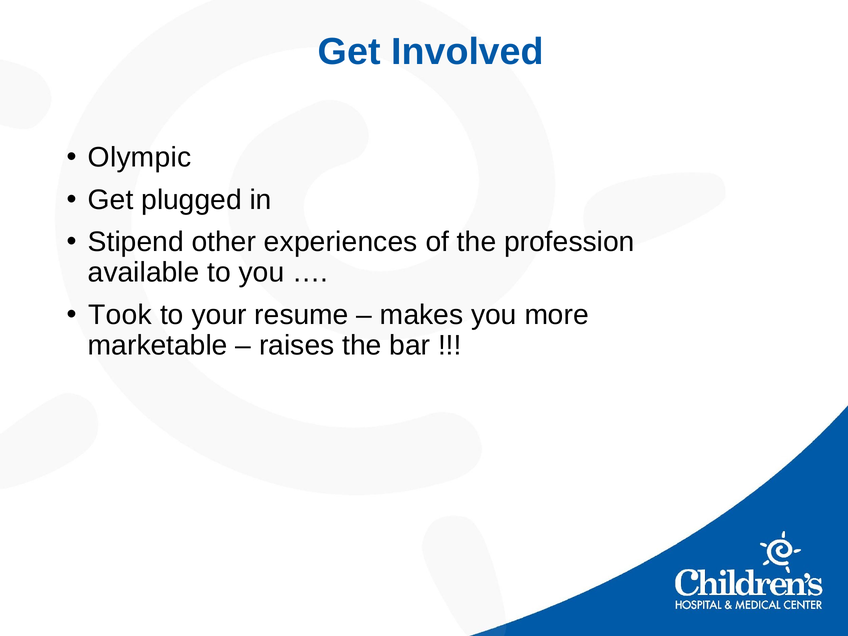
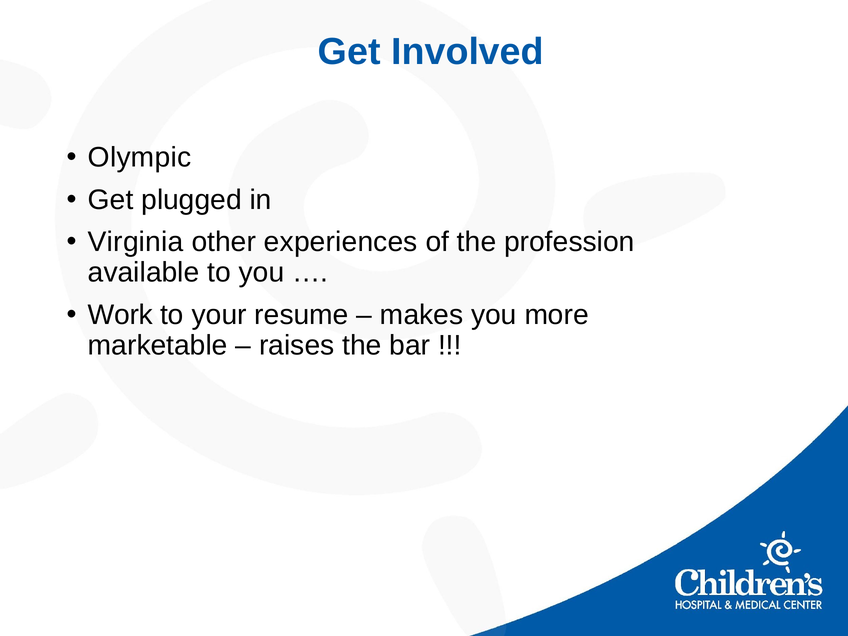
Stipend: Stipend -> Virginia (136, 242)
Took: Took -> Work (120, 315)
